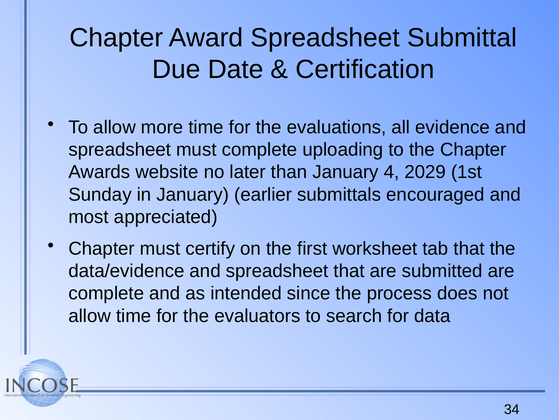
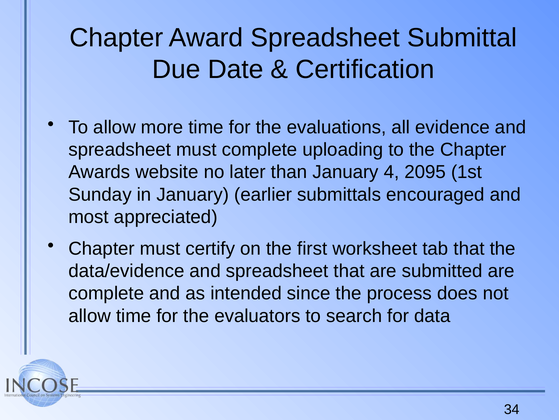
2029: 2029 -> 2095 (425, 172)
